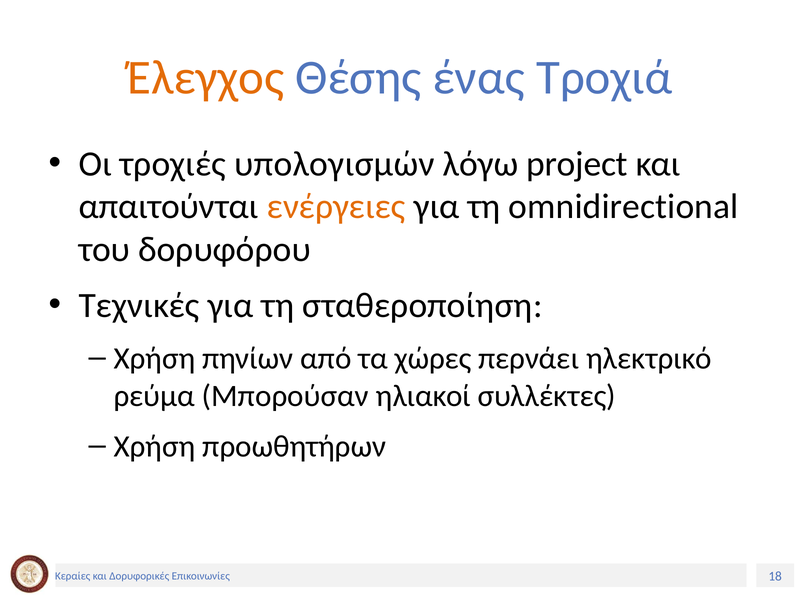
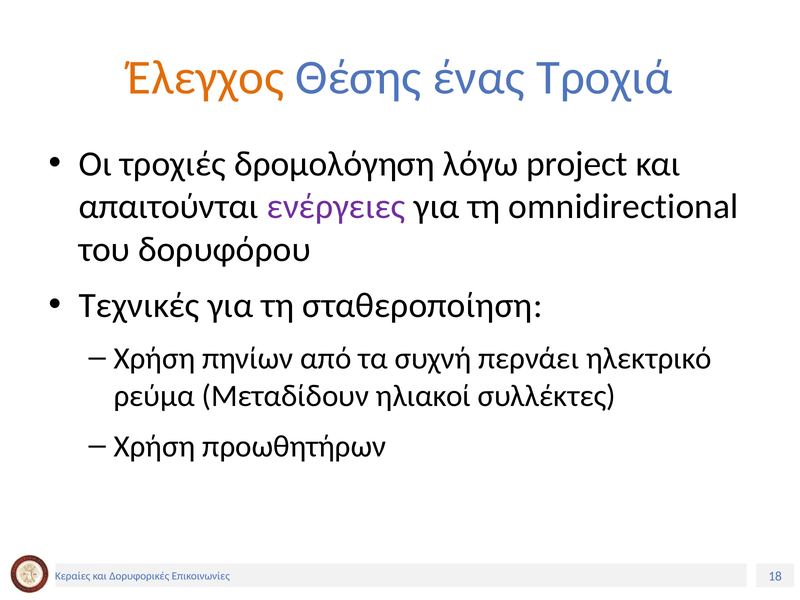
υπολογισμών: υπολογισμών -> δρομολόγηση (335, 164)
ενέργειες colour: orange -> purple (336, 207)
χώρες: χώρες -> συχνή (433, 358)
Μπορούσαν: Μπορούσαν -> Μεταδίδουν (285, 396)
